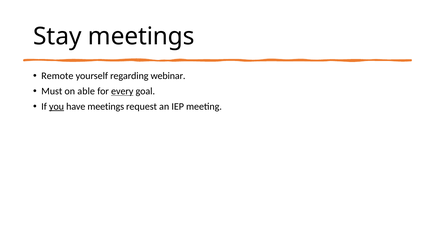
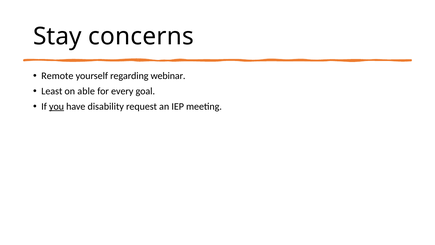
Stay meetings: meetings -> concerns (141, 37)
Must: Must -> Least (52, 91)
every underline: present -> none (122, 91)
have meetings: meetings -> disability (106, 106)
